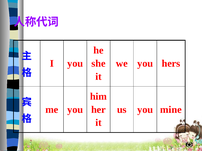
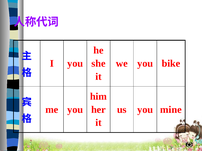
hers: hers -> bike (171, 64)
